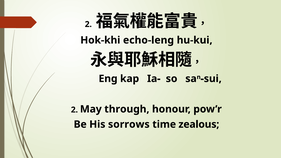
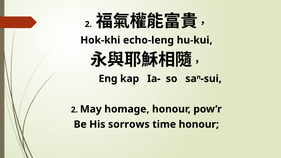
through: through -> homage (127, 109)
time zealous: zealous -> honour (199, 124)
